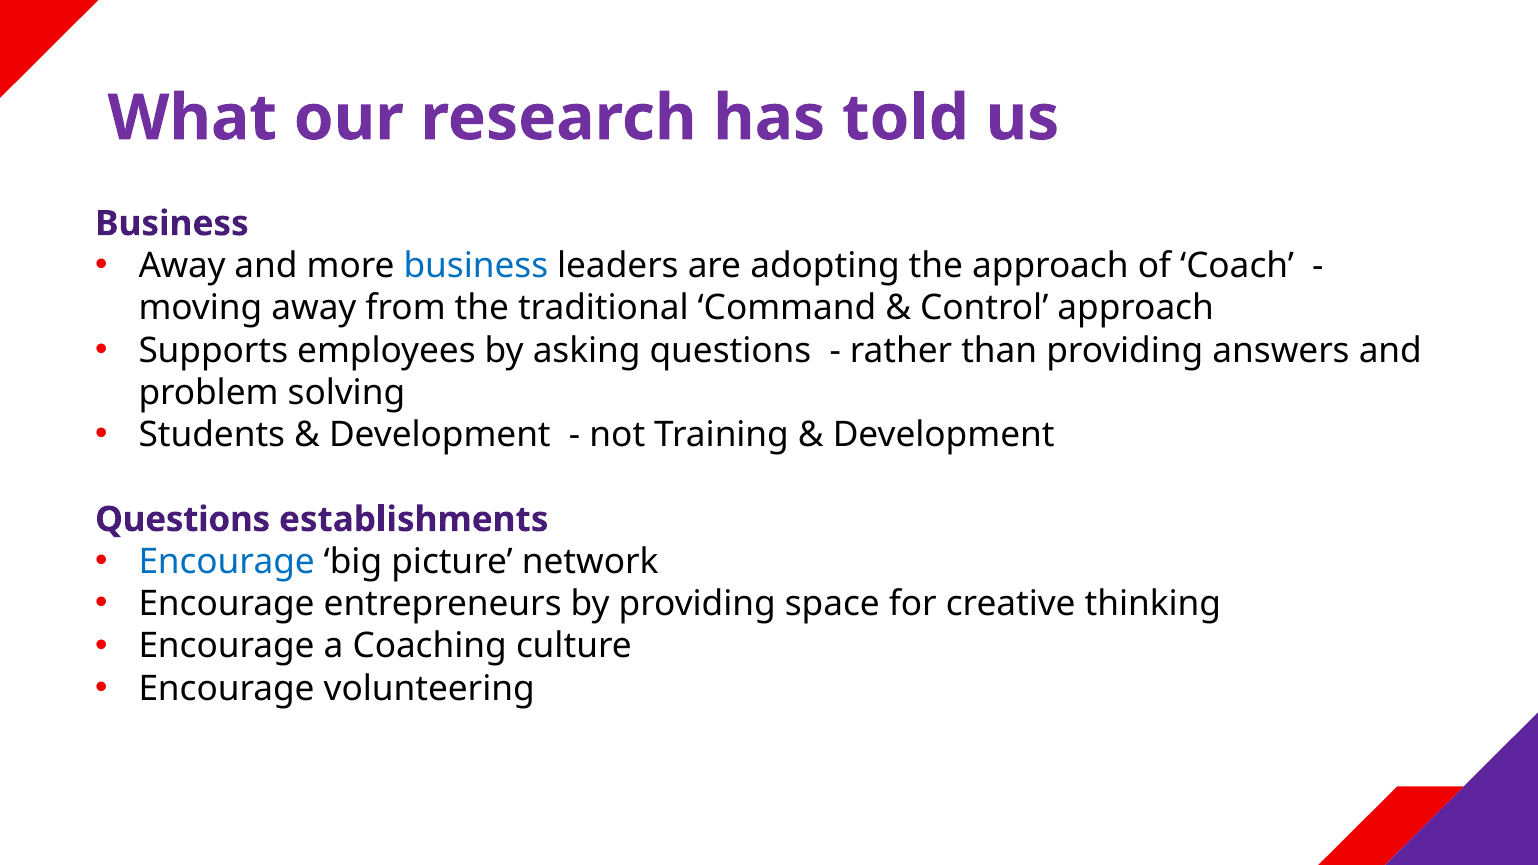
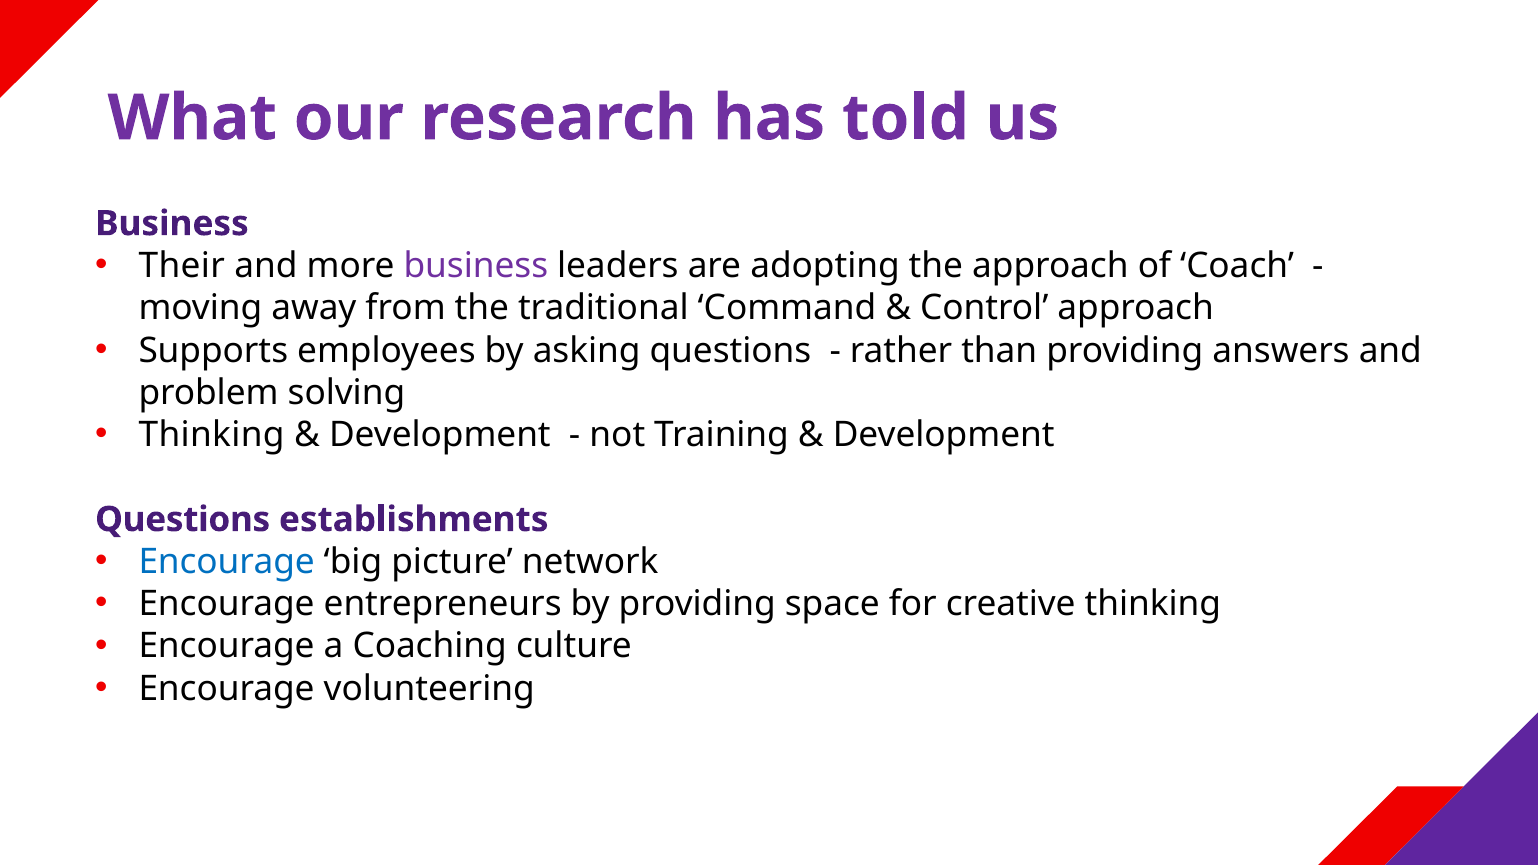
Away: Away -> Their (182, 266)
business colour: blue -> purple (476, 266)
Students: Students -> Thinking (212, 435)
